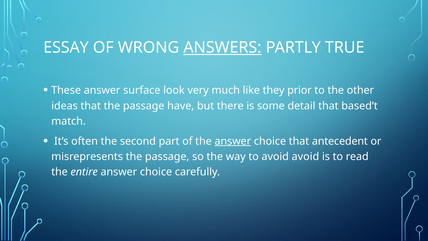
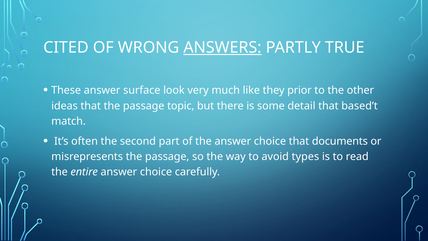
ESSAY: ESSAY -> CITED (66, 48)
have: have -> topic (181, 106)
answer underline: present -> none (233, 141)
antecedent: antecedent -> documents (340, 141)
avoid avoid: avoid -> types (305, 156)
